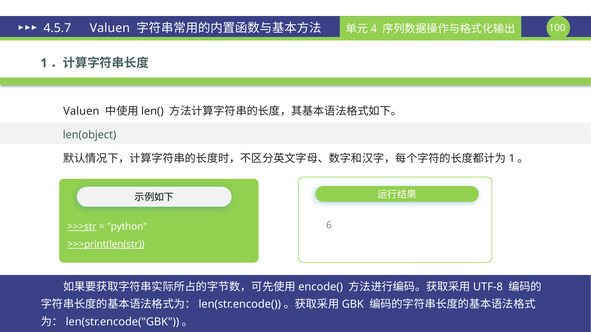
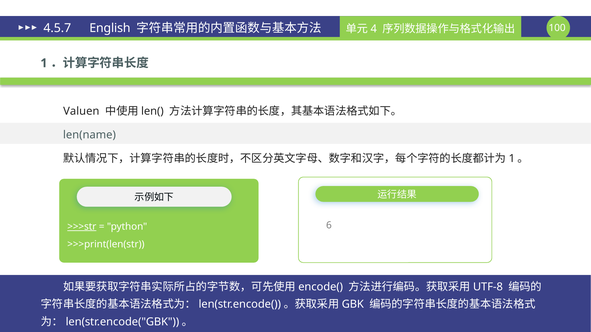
4.5.7 Valuen: Valuen -> English (110, 28)
len(object: len(object -> len(name (89, 135)
>>>print(len(str underline: present -> none (106, 244)
